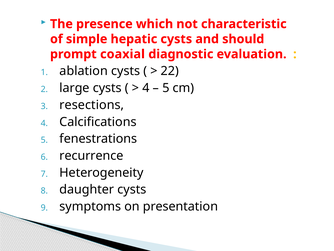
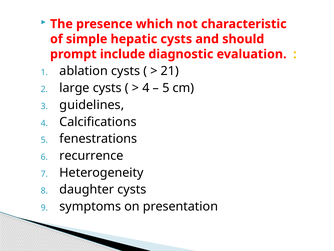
coaxial: coaxial -> include (123, 54)
22: 22 -> 21 (170, 71)
resections: resections -> guidelines (92, 105)
